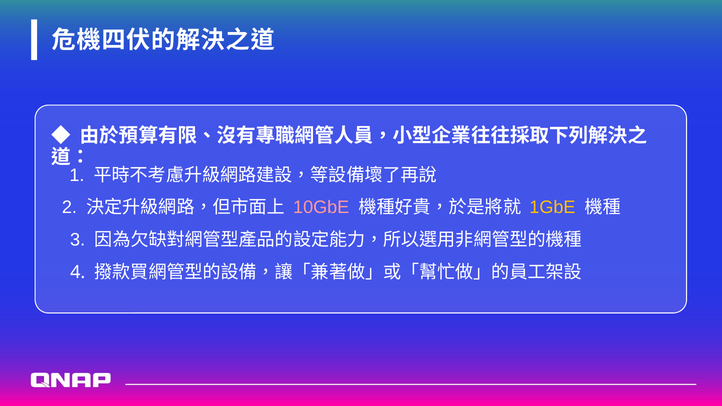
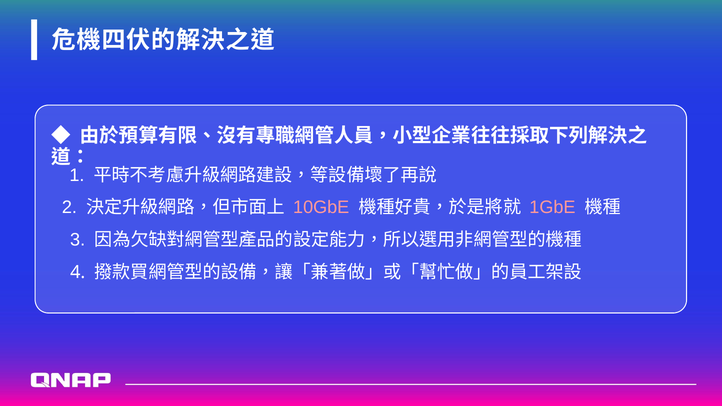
1GbE colour: yellow -> pink (552, 208)
